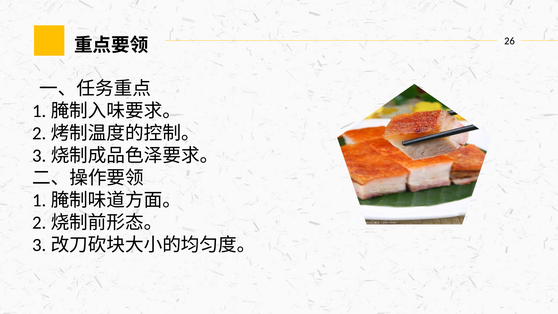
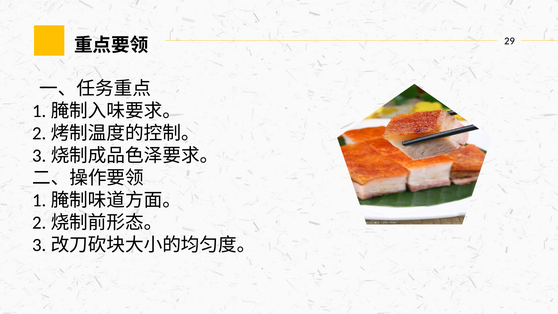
26: 26 -> 29 (510, 41)
